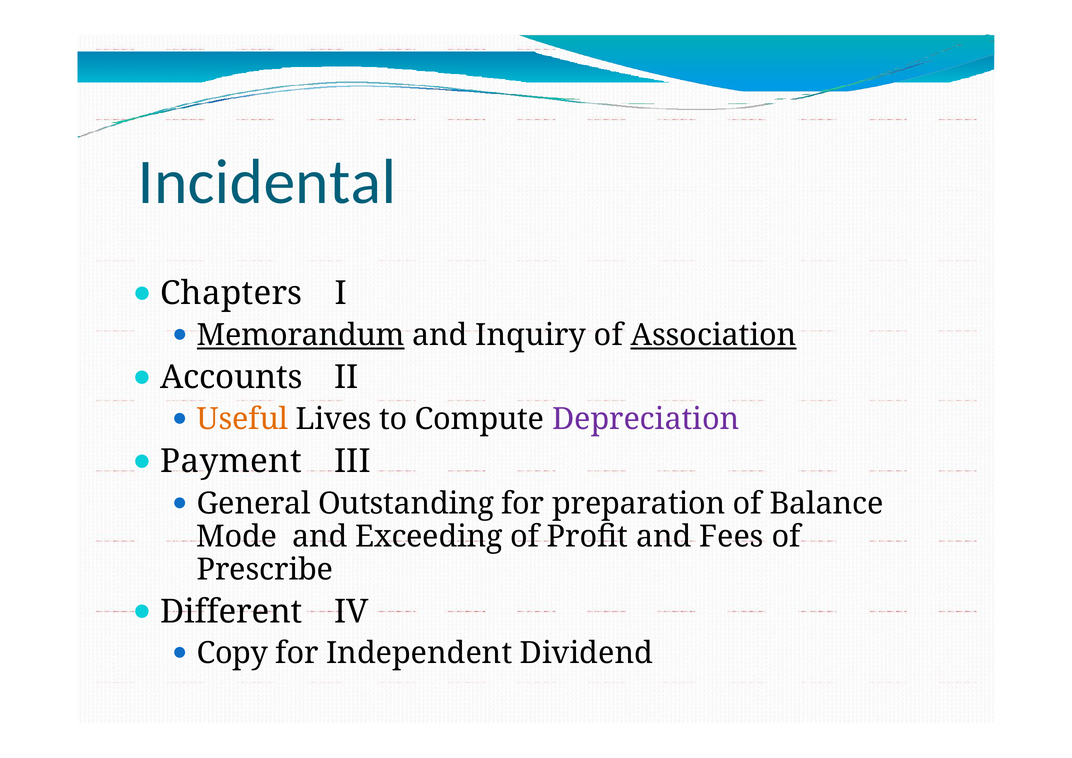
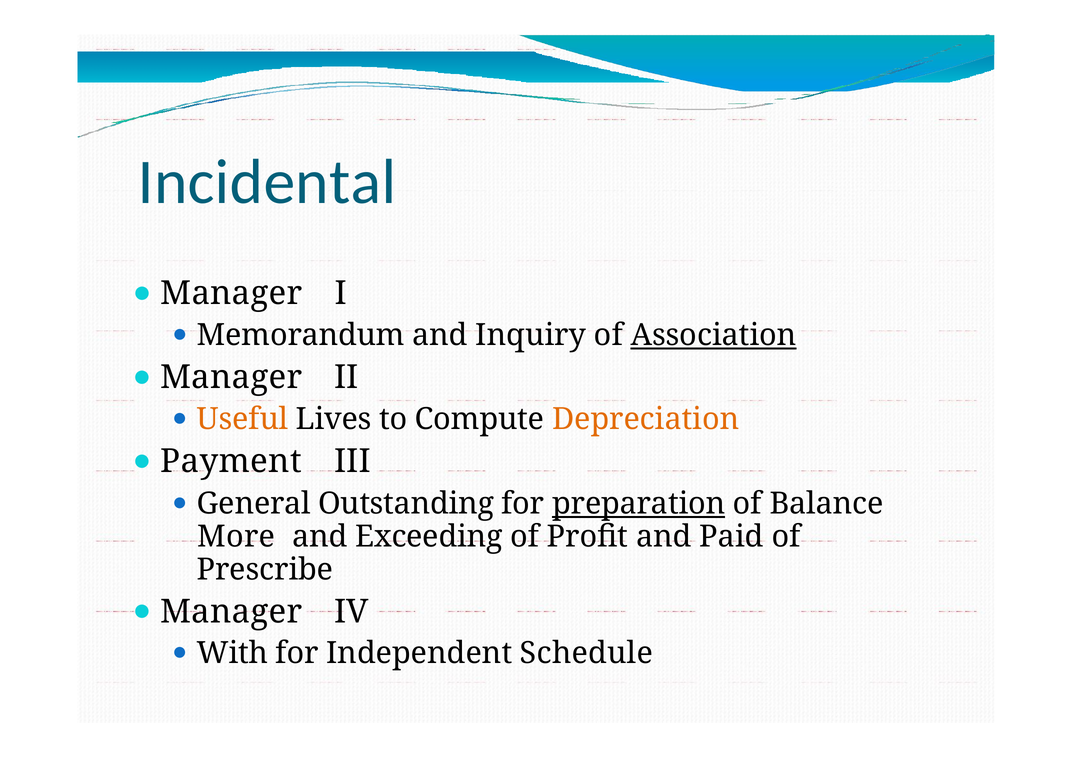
Chapters: Chapters -> Manager (231, 293)
Memorandum underline: present -> none (301, 335)
Accounts: Accounts -> Manager (231, 377)
Depreciation colour: purple -> orange (646, 419)
preparation underline: none -> present (639, 504)
Mode: Mode -> More (236, 536)
Fees: Fees -> Paid (732, 536)
Different: Different -> Manager (231, 611)
Copy: Copy -> With (232, 653)
Dividend: Dividend -> Schedule (586, 653)
